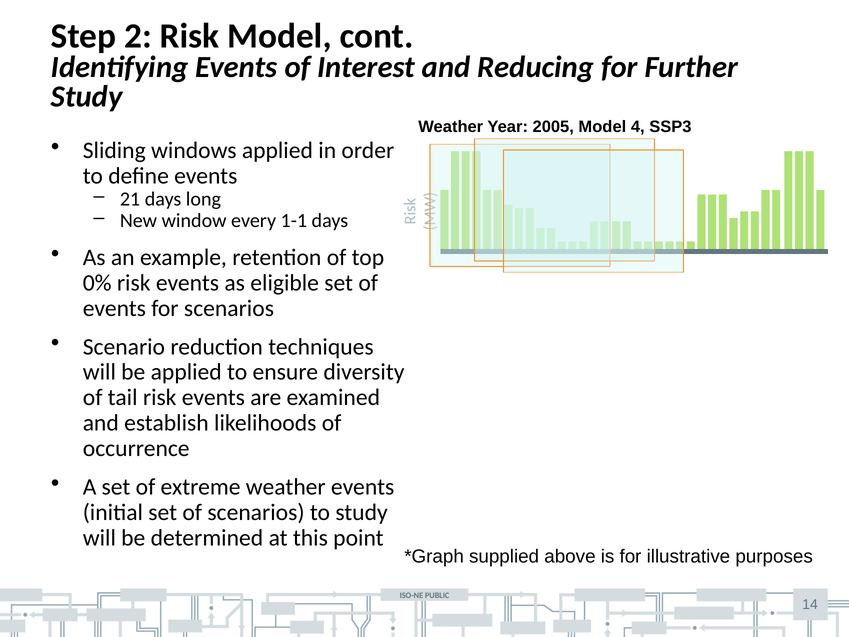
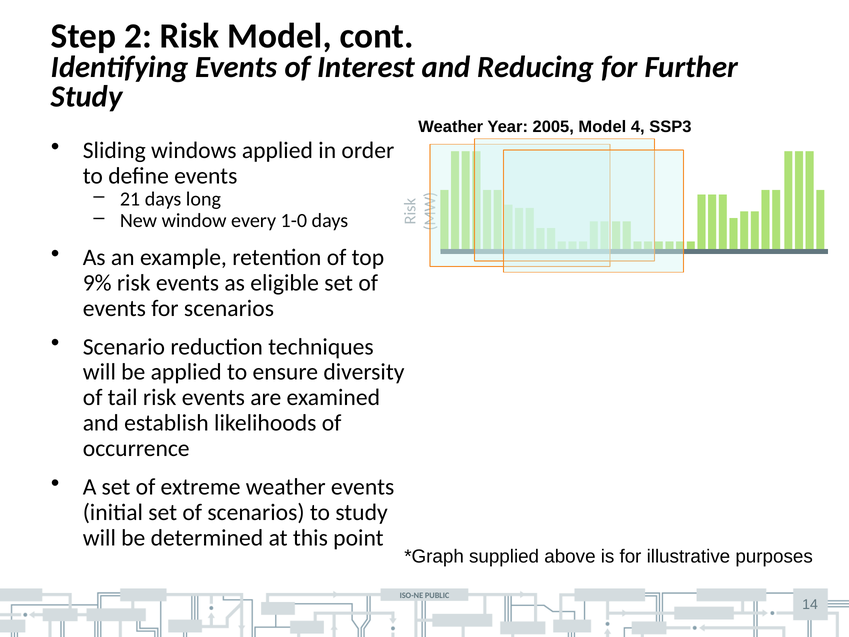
1-1: 1-1 -> 1-0 (294, 221)
0%: 0% -> 9% (97, 283)
